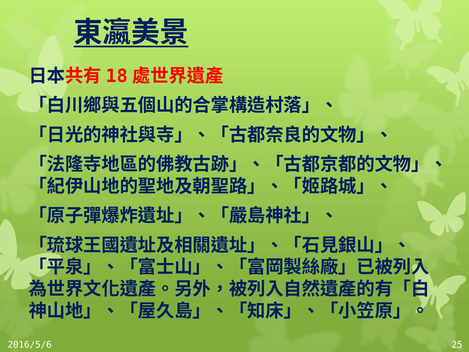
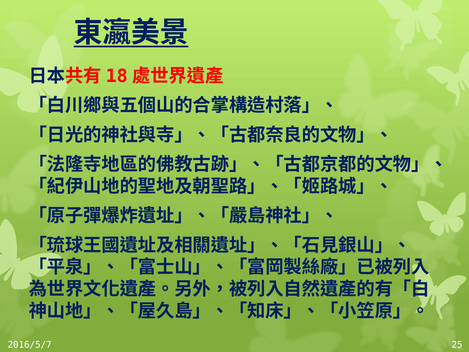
2016/5/6: 2016/5/6 -> 2016/5/7 (30, 345)
